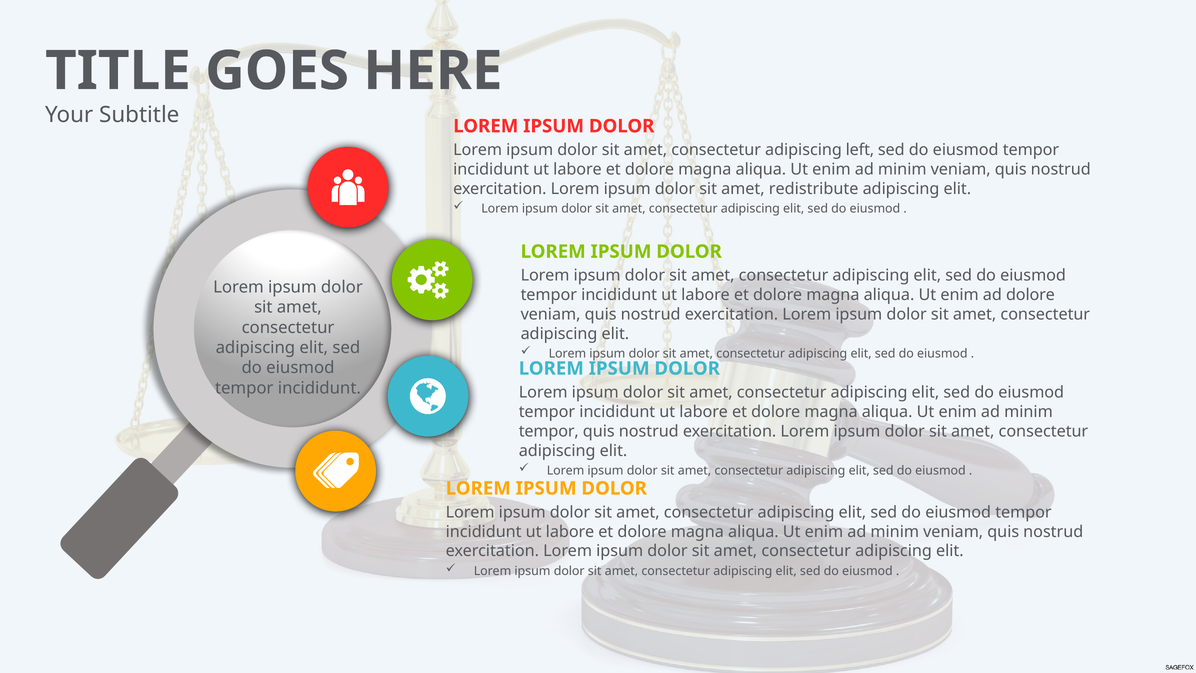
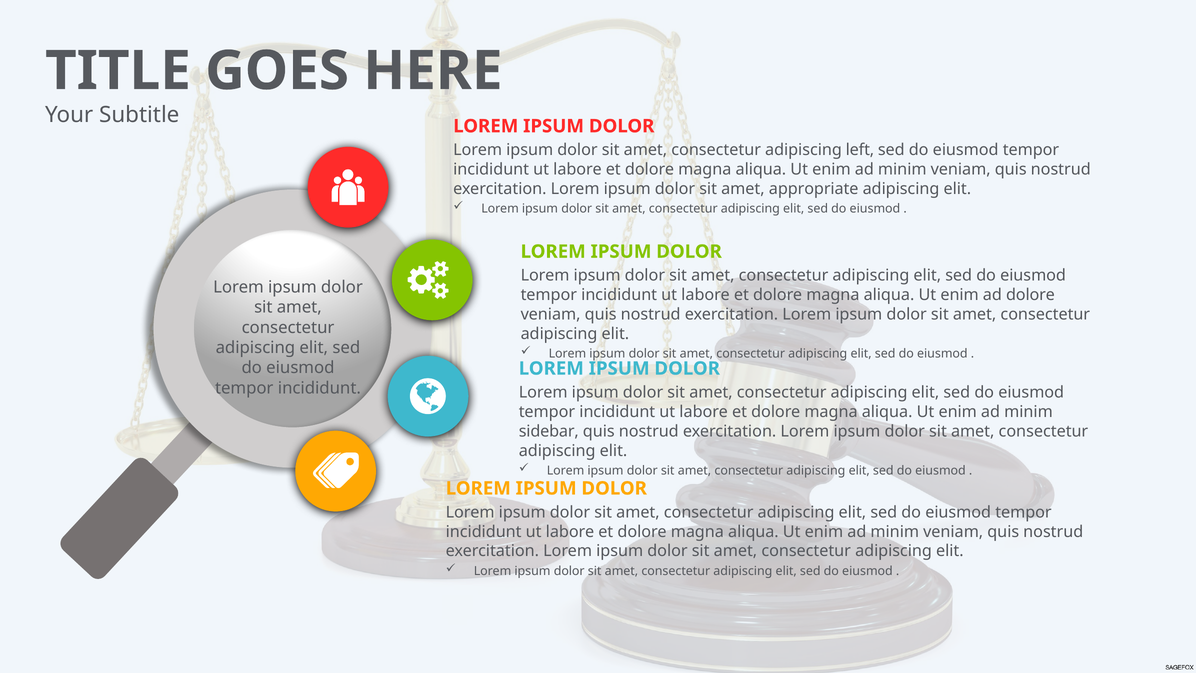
redistribute: redistribute -> appropriate (814, 189)
tempor: tempor -> sidebar (549, 431)
